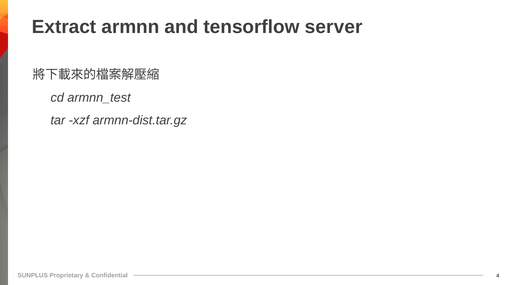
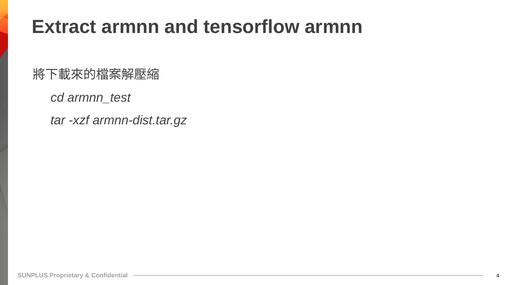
tensorflow server: server -> armnn (334, 27)
